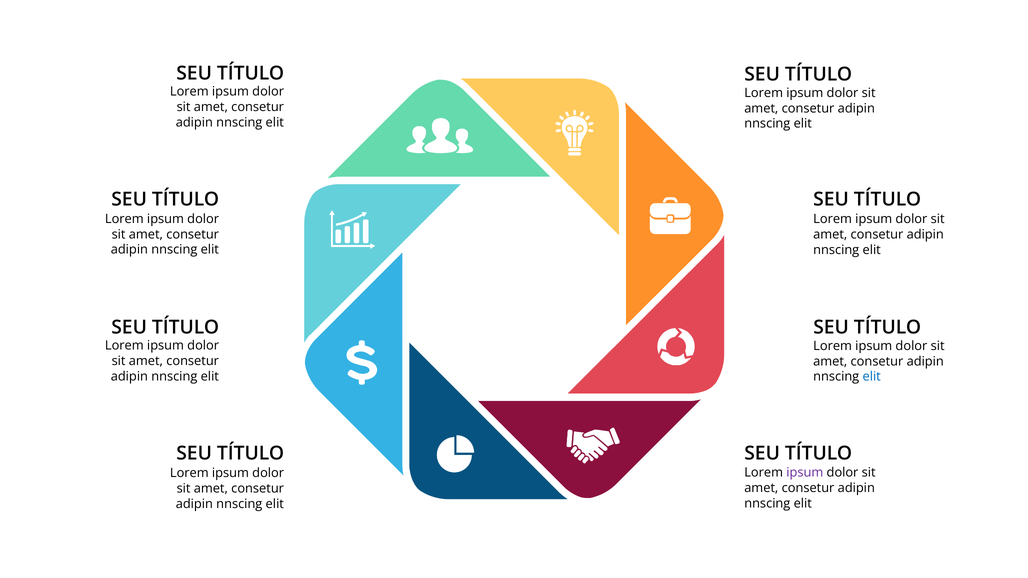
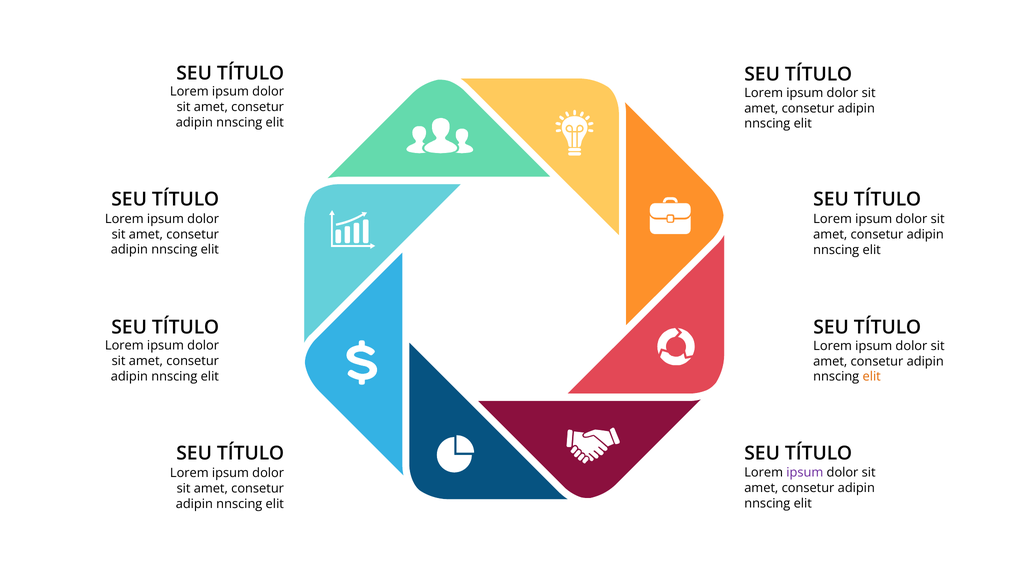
elit colour: blue -> orange (872, 377)
